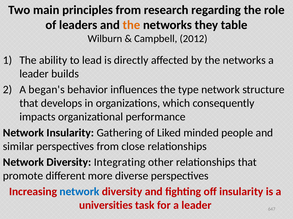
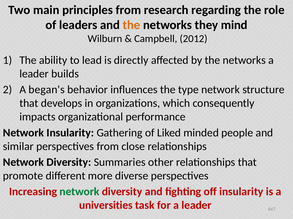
table: table -> mind (234, 25)
Integrating: Integrating -> Summaries (120, 163)
network colour: blue -> green (79, 192)
